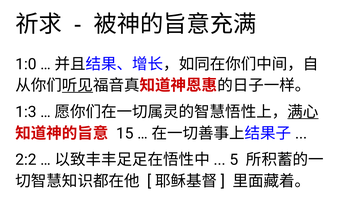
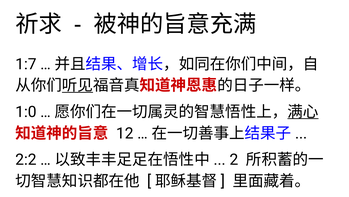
1:0: 1:0 -> 1:7 (26, 64)
1:3: 1:3 -> 1:0 (26, 112)
15: 15 -> 12 (125, 133)
5: 5 -> 2 (234, 159)
